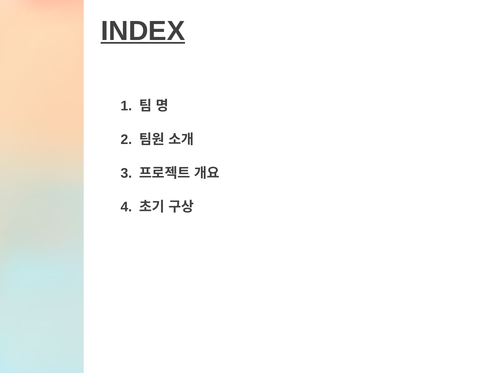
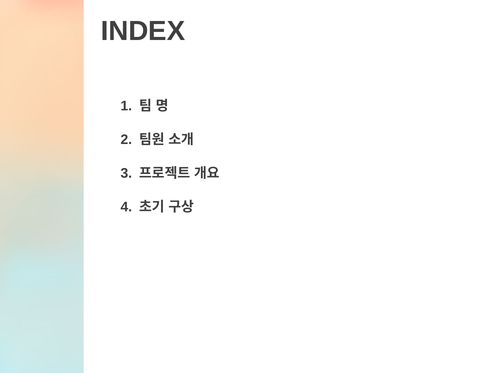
INDEX underline: present -> none (143, 31)
